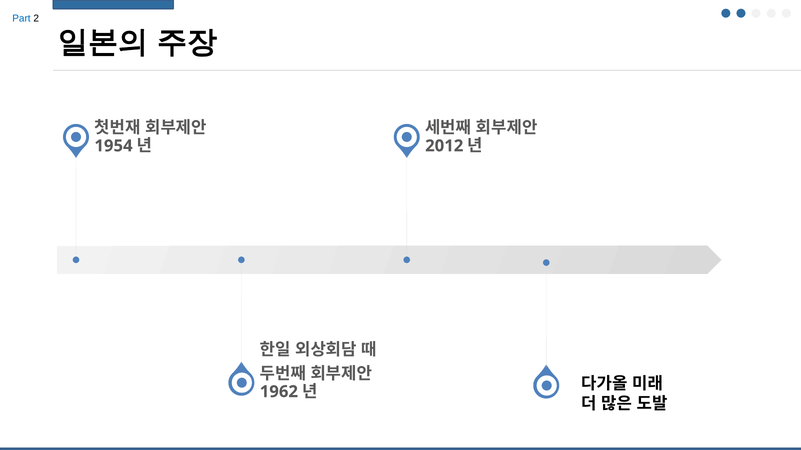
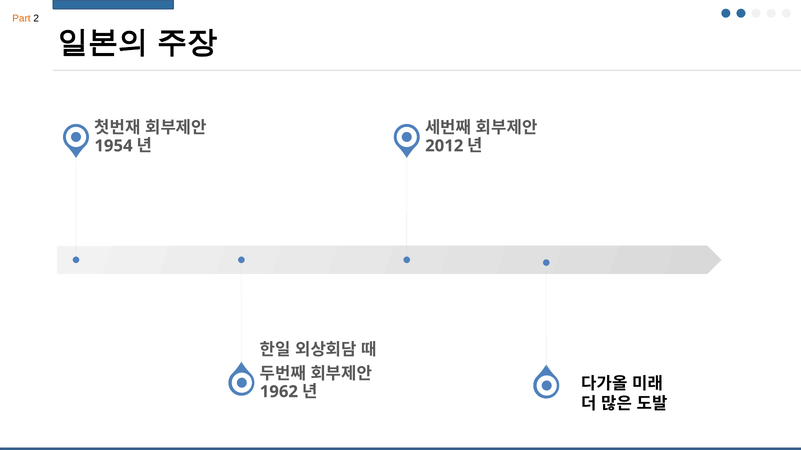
Part colour: blue -> orange (21, 18)
